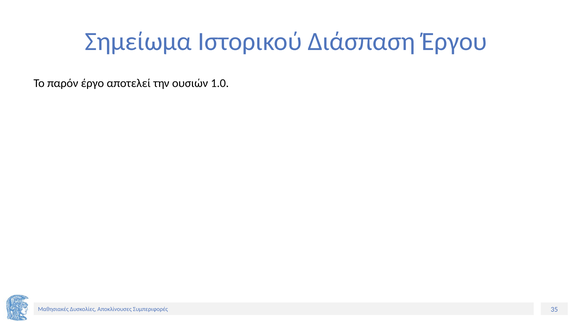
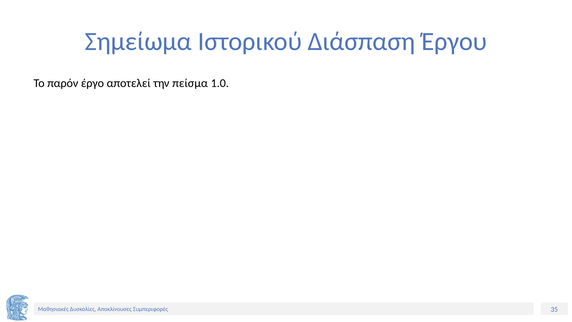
ουσιών: ουσιών -> πείσμα (190, 83)
